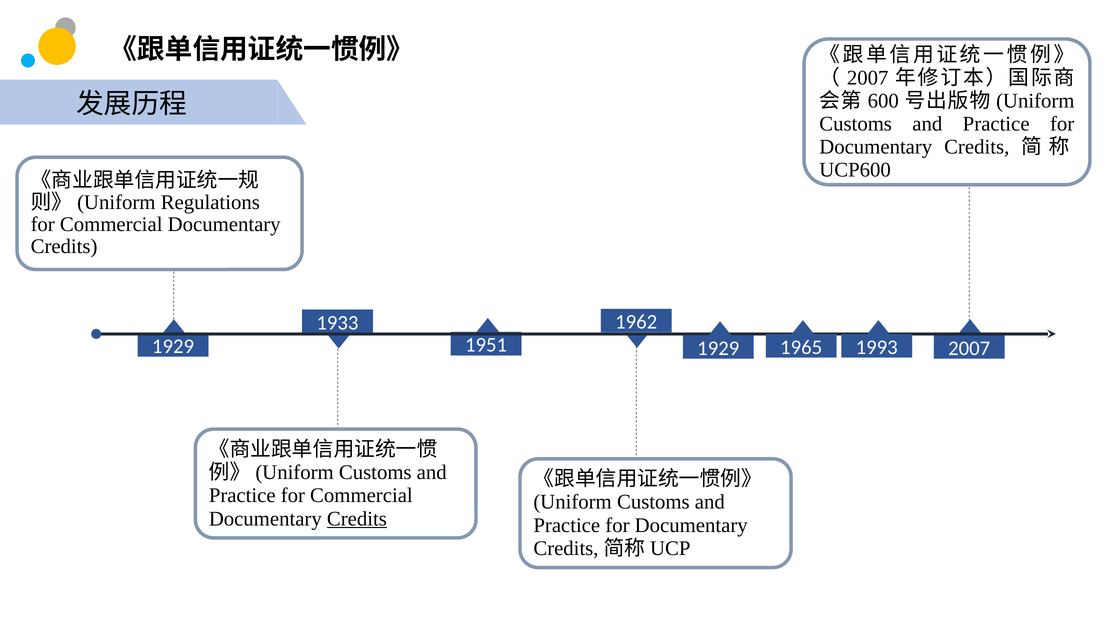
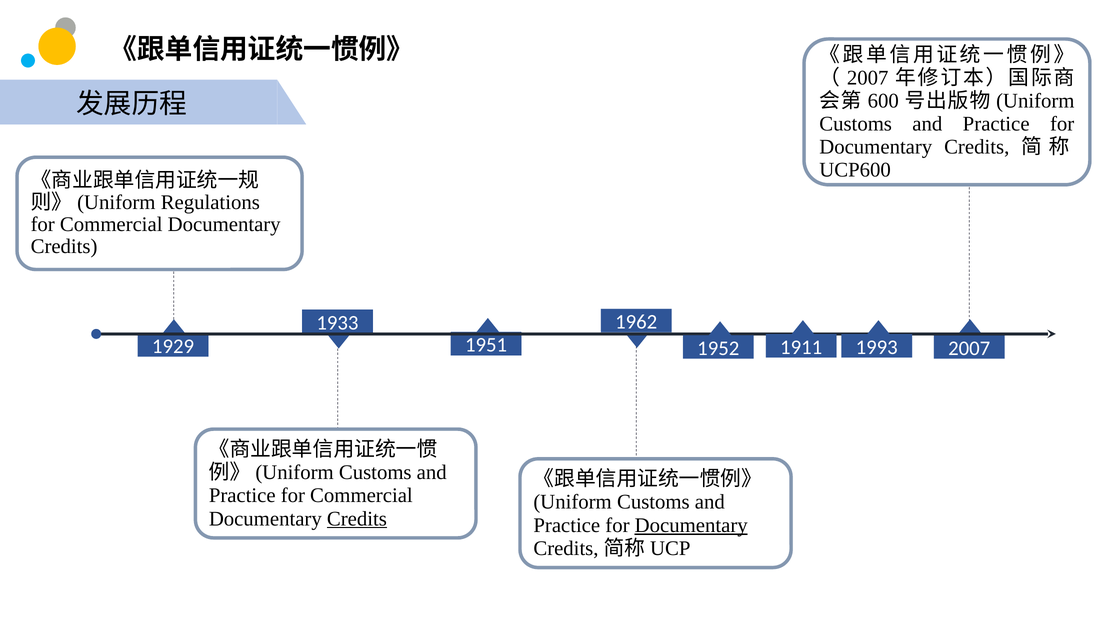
1965: 1965 -> 1911 (801, 347)
1929: 1929 -> 1952 (718, 349)
Documentary underline: none -> present (691, 525)
